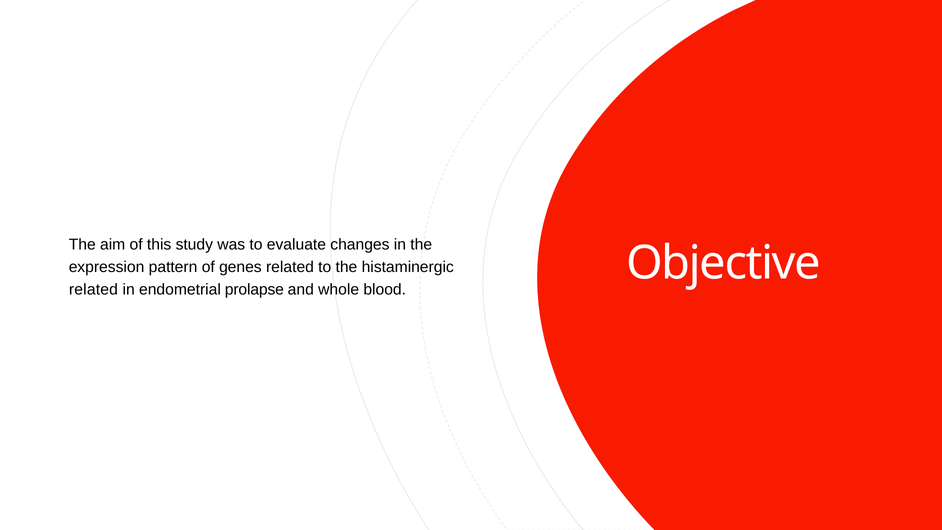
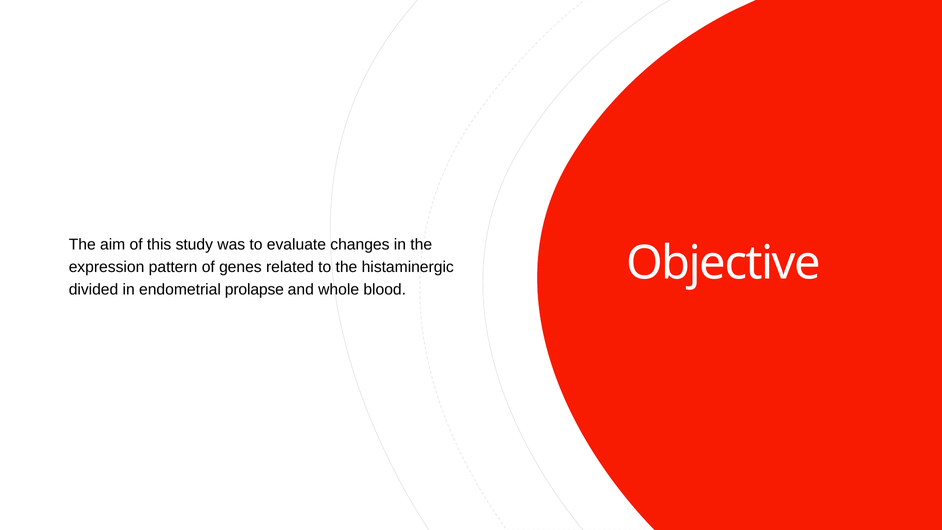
related: related -> divided (94, 290)
